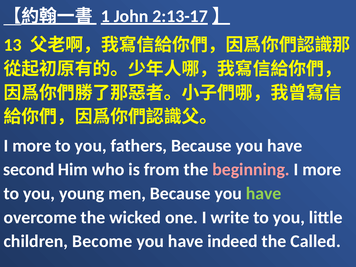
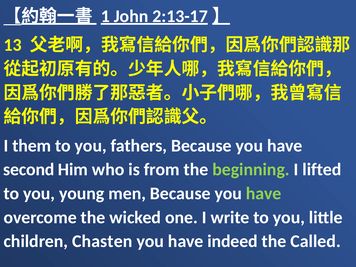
more: more -> them (32, 146)
beginning colour: pink -> light green (251, 170)
more: more -> lifted (322, 170)
Become: Become -> Chasten (102, 241)
